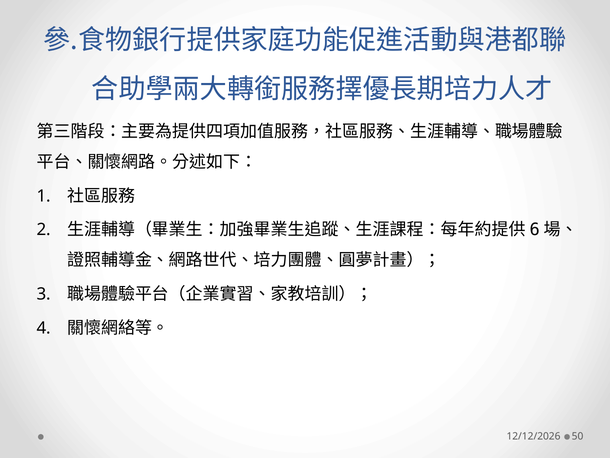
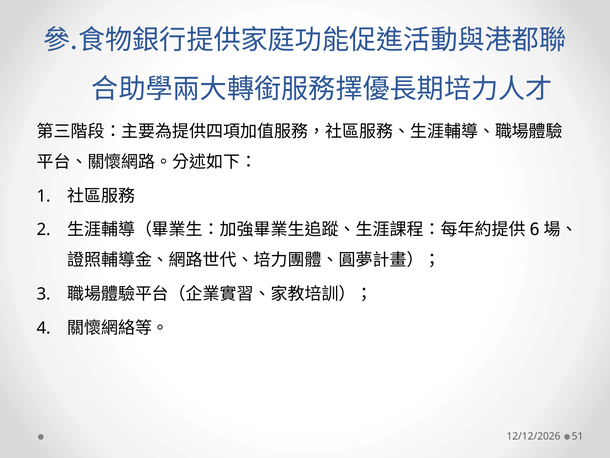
50: 50 -> 51 (578, 436)
